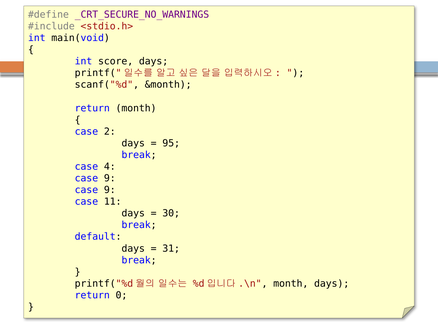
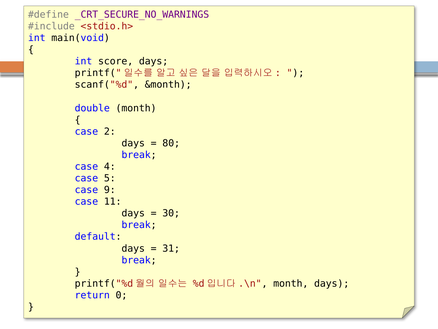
return: return -> double (92, 108)
95: 95 -> 80 (171, 143)
9: 9 -> 5 (110, 178)
